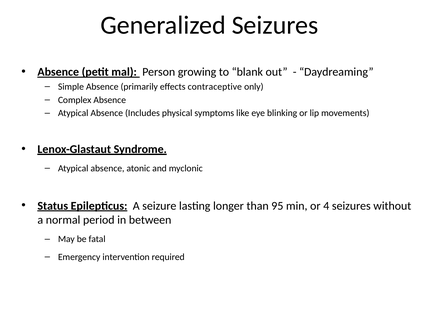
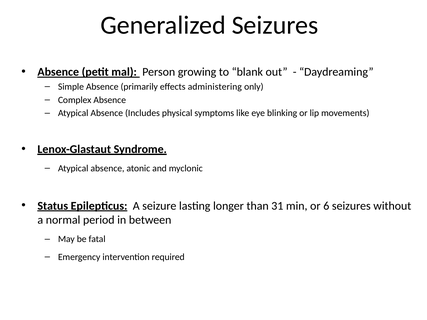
contraceptive: contraceptive -> administering (215, 87)
95: 95 -> 31 (277, 206)
4: 4 -> 6 (326, 206)
